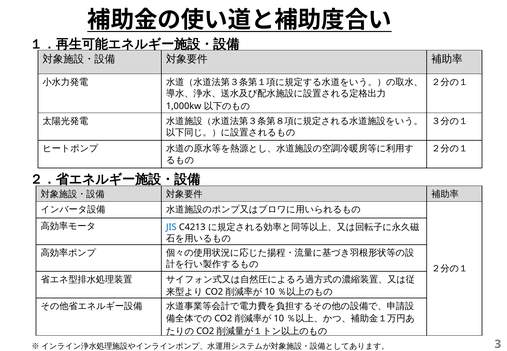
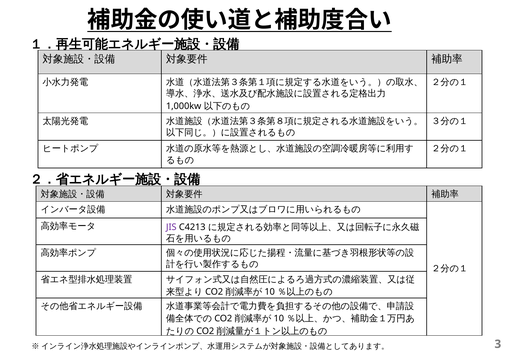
JIS colour: blue -> purple (171, 227)
